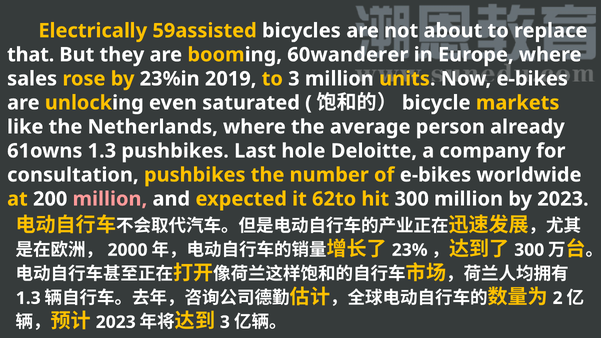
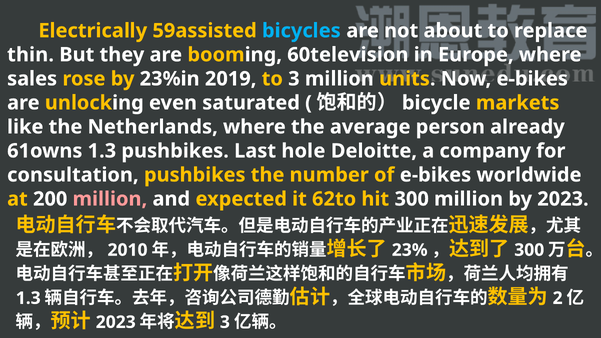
bicycles colour: white -> light blue (301, 31)
that: that -> thin (31, 55)
60wanderer: 60wanderer -> 60television (348, 55)
2000: 2000 -> 2010 (128, 250)
